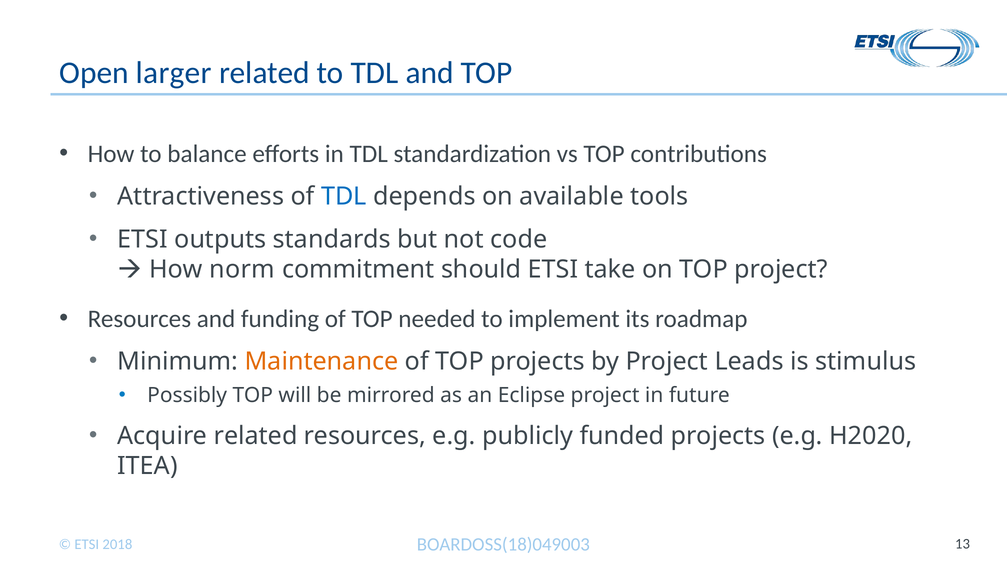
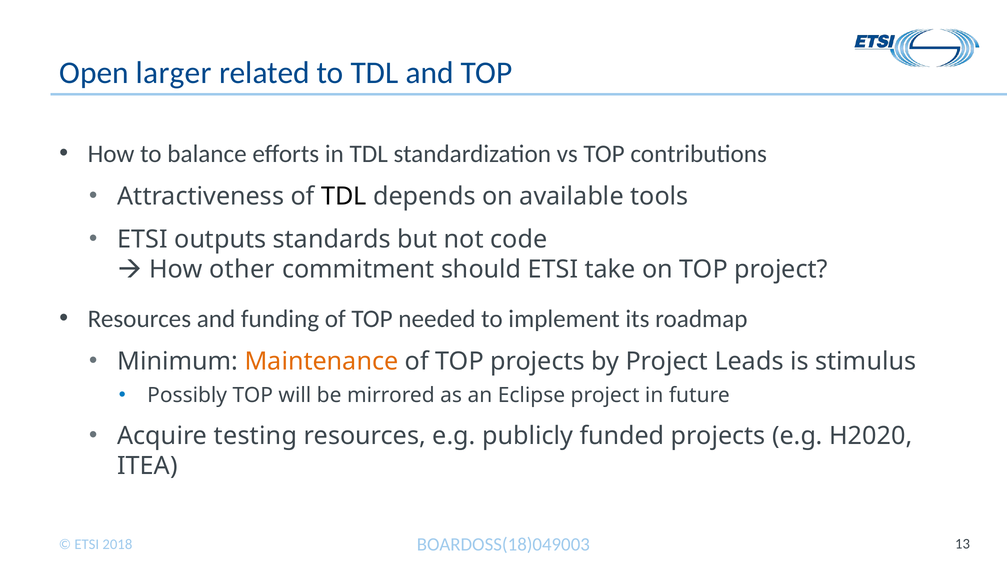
TDL colour: blue -> black (344, 196)
norm: norm -> other (242, 269)
Acquire related: related -> testing (255, 435)
